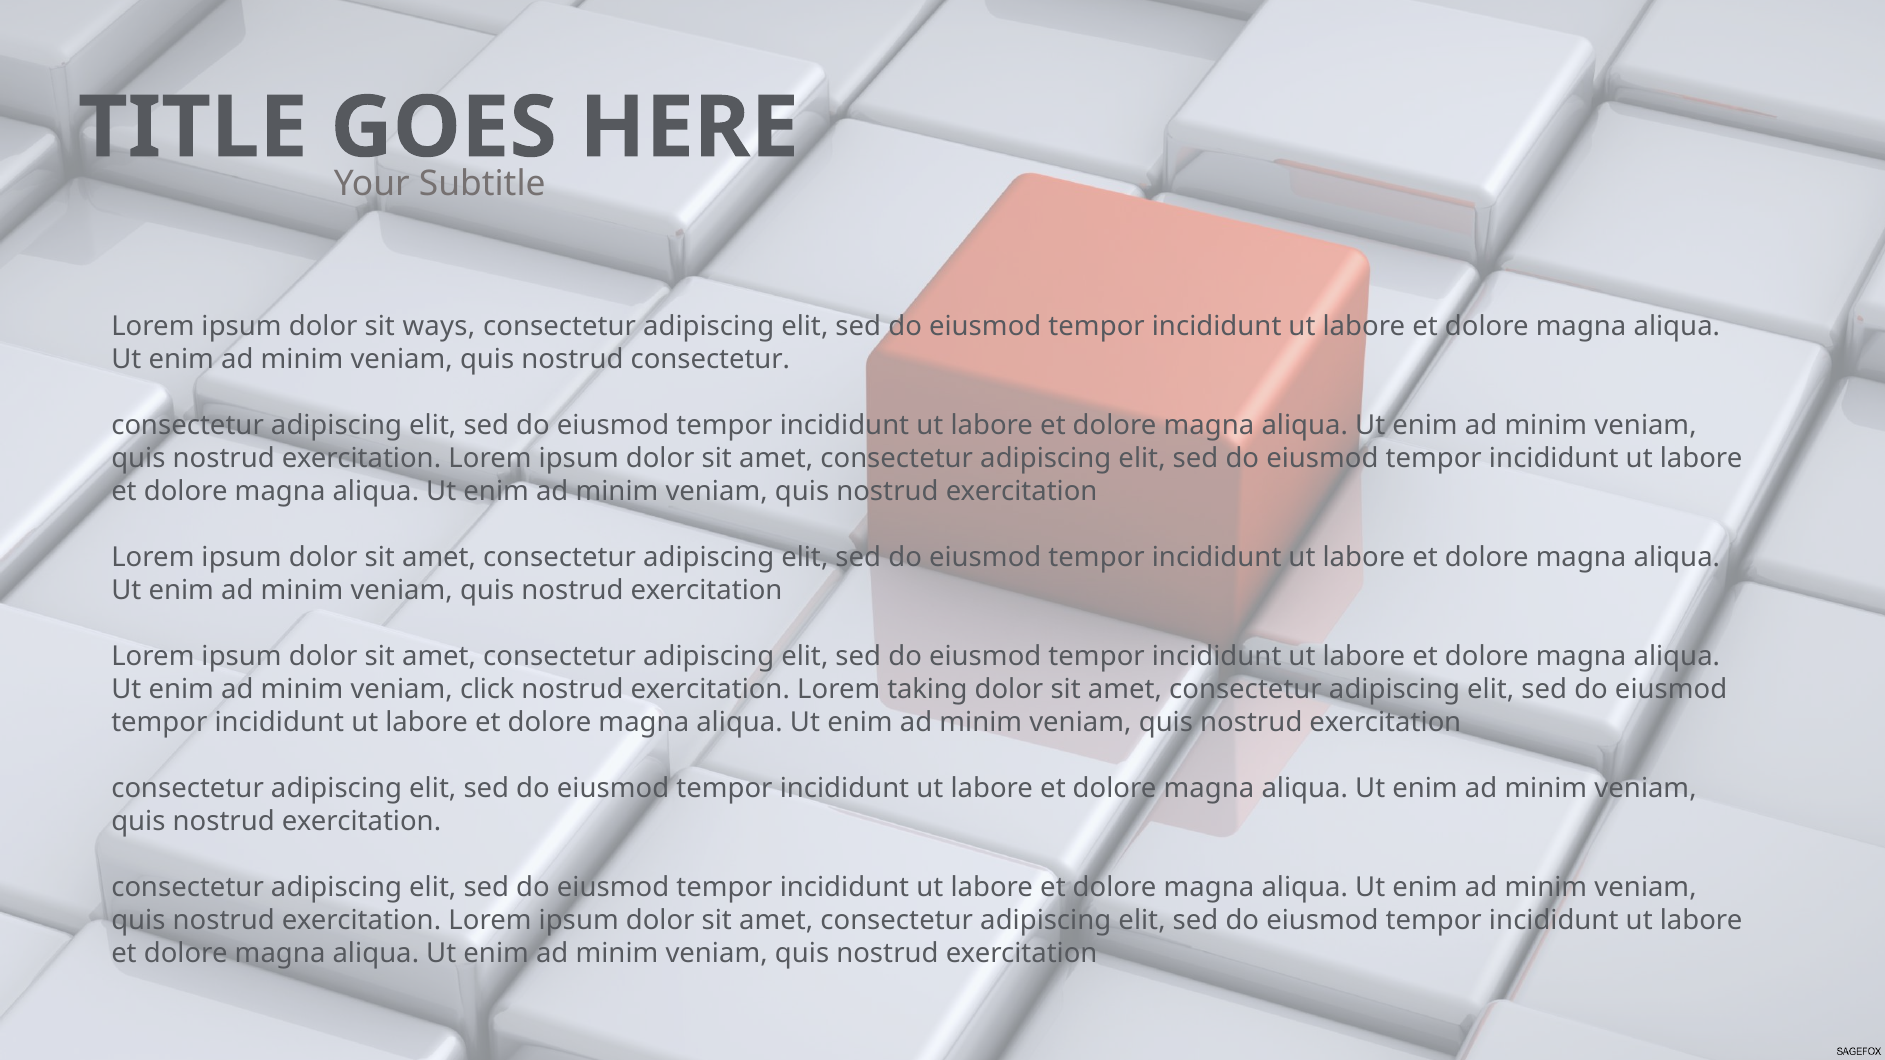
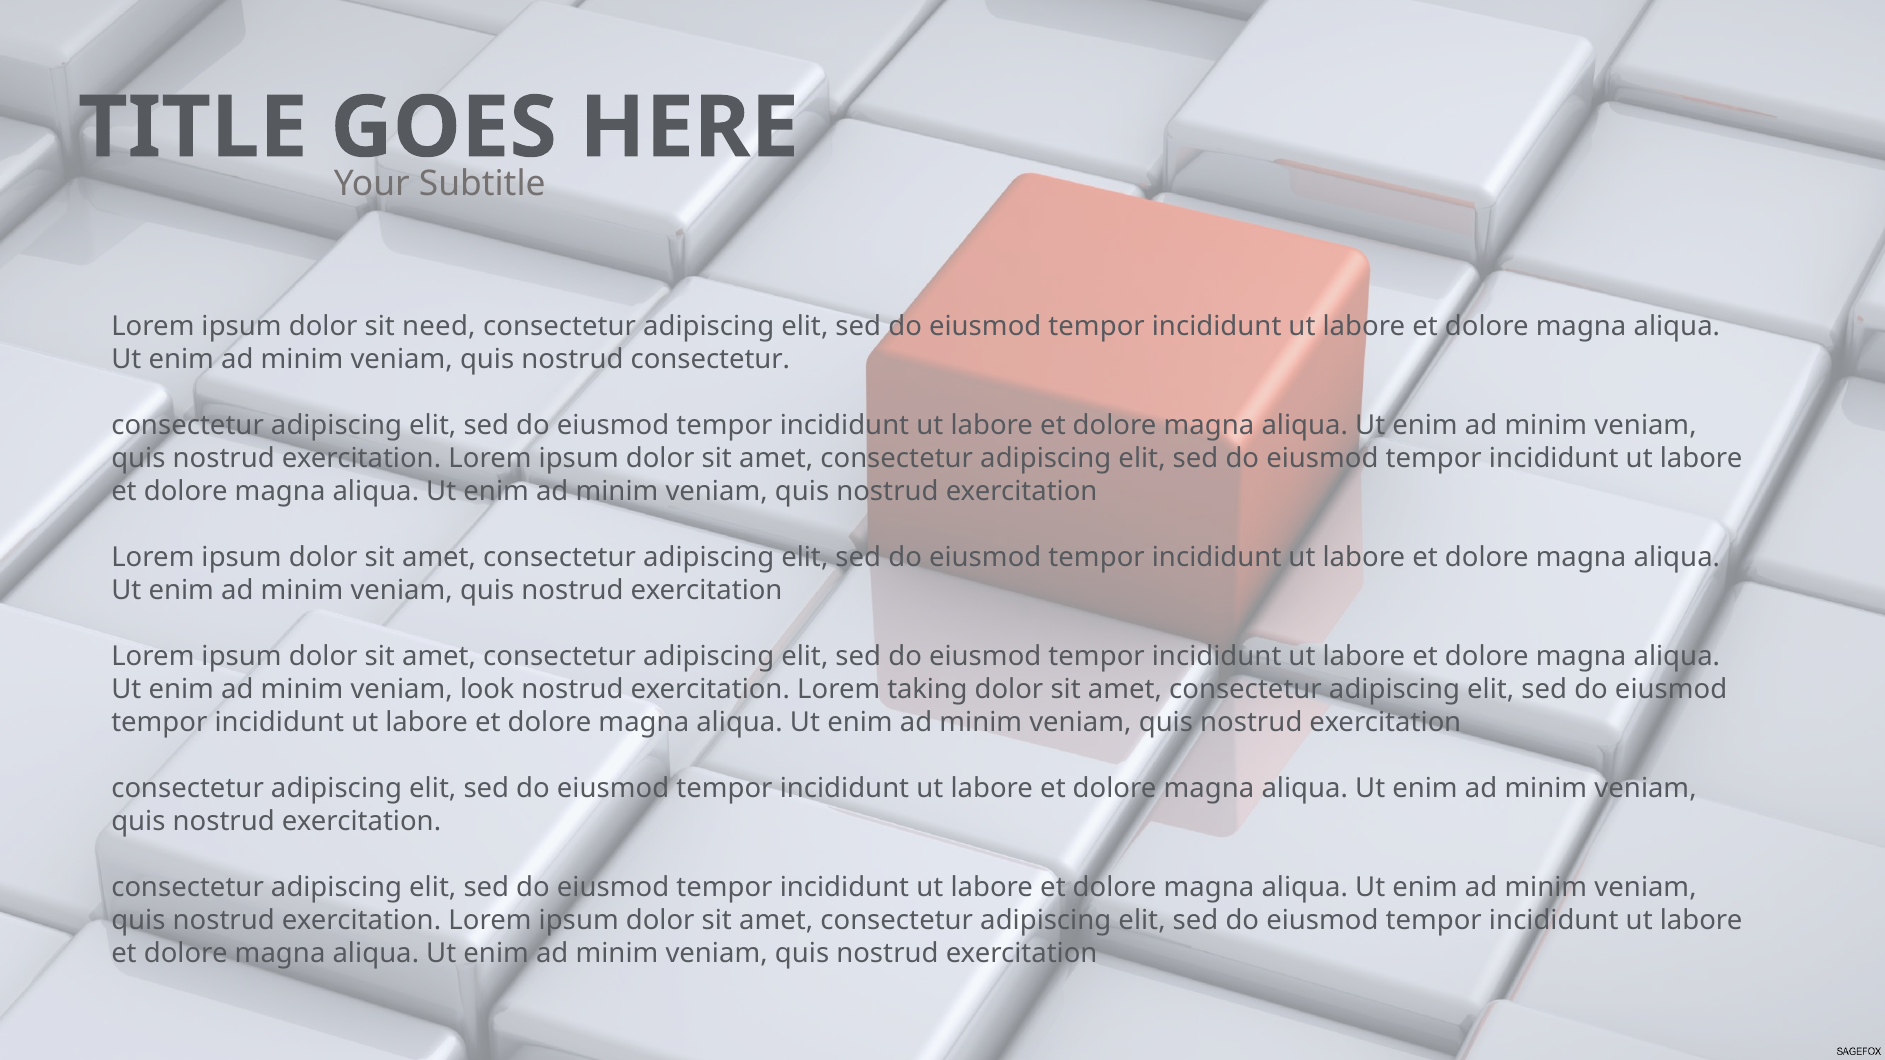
ways: ways -> need (439, 326)
click: click -> look (487, 689)
